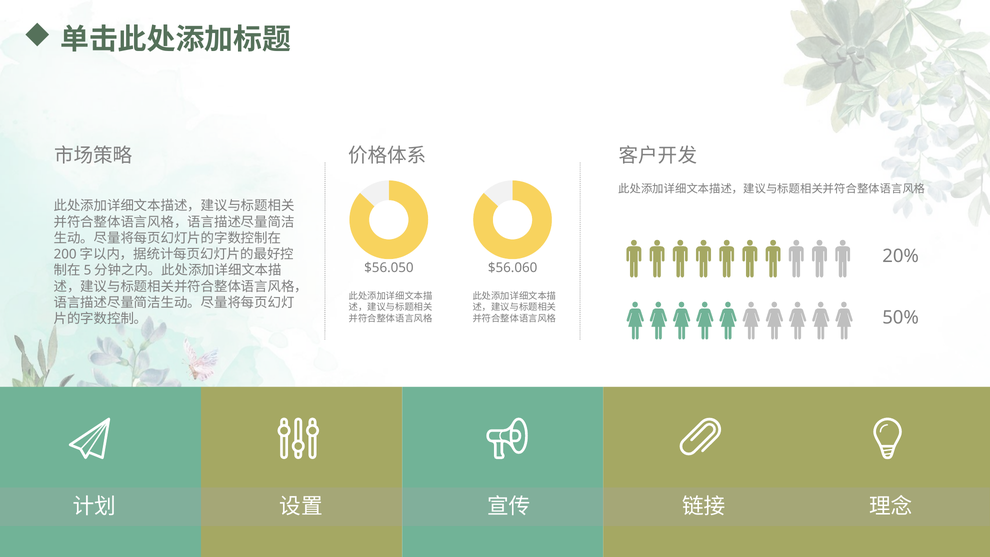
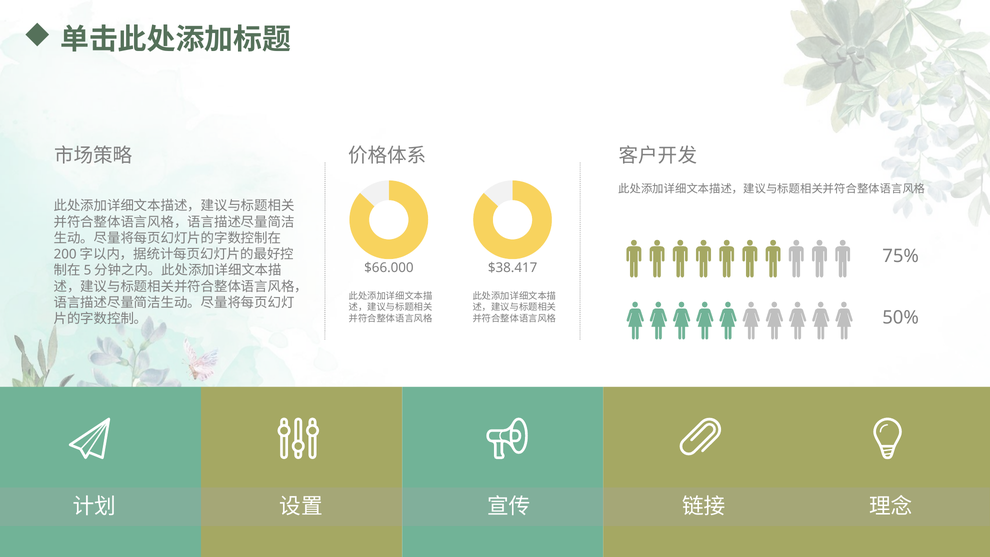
20%: 20% -> 75% (901, 256)
$56.060: $56.060 -> $38.417 (513, 268)
$56.050: $56.050 -> $66.000 (389, 268)
